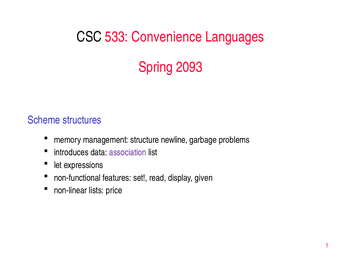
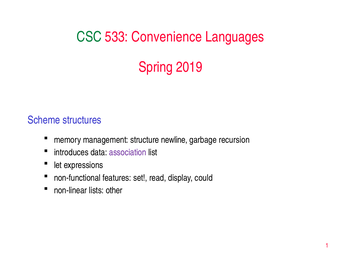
CSC colour: black -> green (89, 37)
2093: 2093 -> 2019 (189, 67)
problems: problems -> recursion (234, 140)
given: given -> could (204, 178)
price: price -> other (114, 190)
